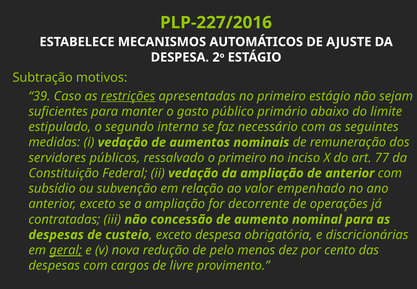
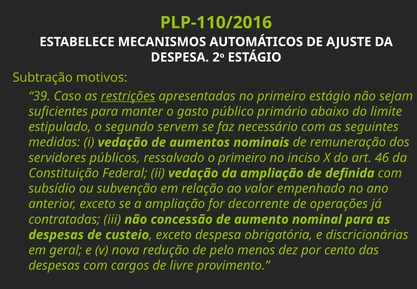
PLP-227/2016: PLP-227/2016 -> PLP-110/2016 (216, 23)
interna: interna -> servem (178, 127)
77: 77 -> 46 (382, 158)
de anterior: anterior -> definida (350, 173)
geral underline: present -> none (66, 250)
